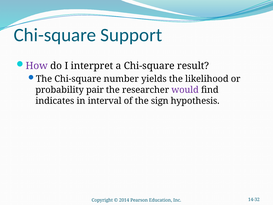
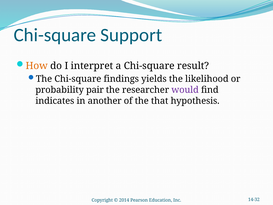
How colour: purple -> orange (37, 66)
number: number -> findings (121, 79)
interval: interval -> another (105, 101)
sign: sign -> that (160, 101)
